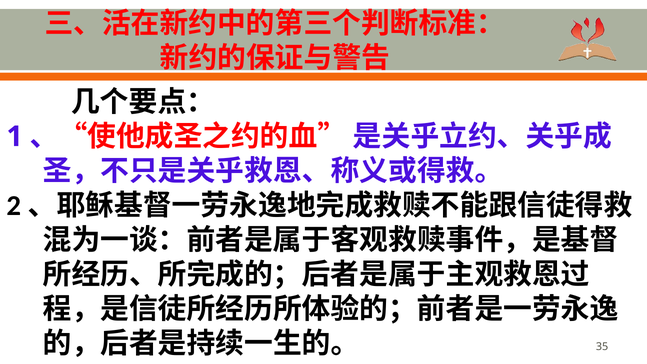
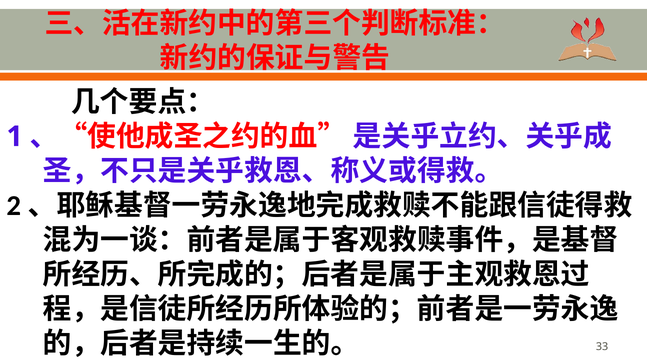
35: 35 -> 33 (602, 347)
